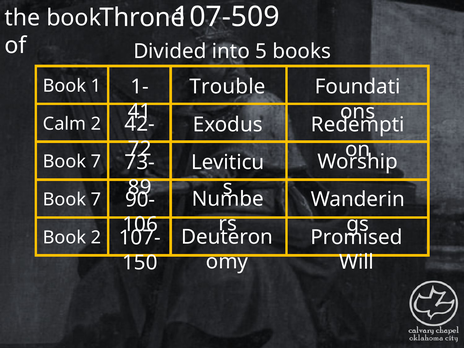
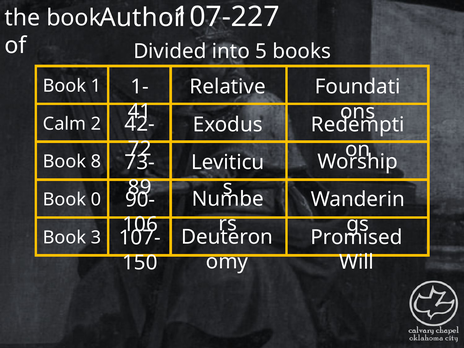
107-509: 107-509 -> 107-227 (226, 17)
Throne: Throne -> Author (142, 18)
Trouble: Trouble -> Relative (228, 87)
7: 7 -> 8 (96, 162)
7: 7 -> 0 (96, 200)
Book 2: 2 -> 3 (96, 237)
